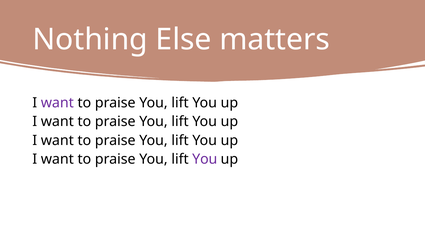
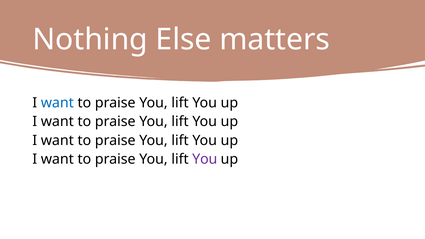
want colour: purple -> blue (57, 103)
